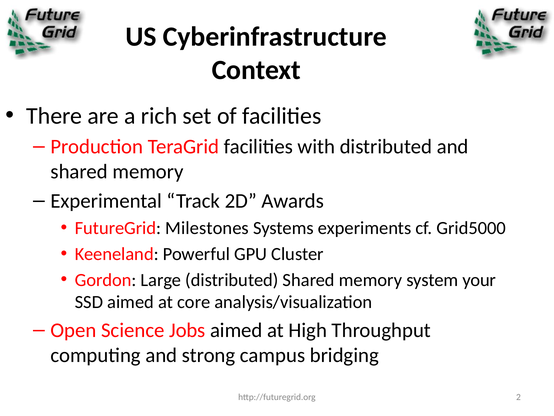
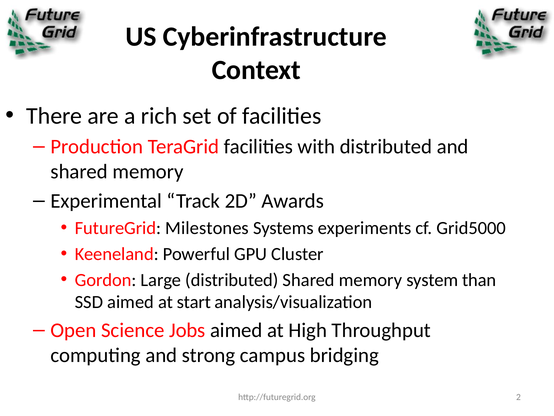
your: your -> than (479, 280)
core: core -> start (194, 302)
